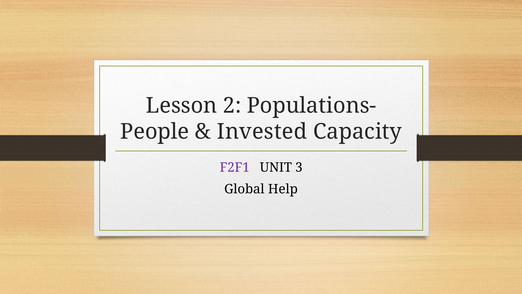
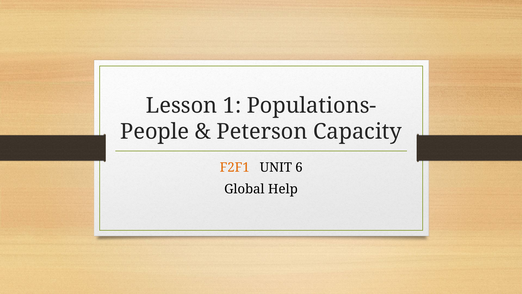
2: 2 -> 1 (232, 105)
Invested: Invested -> Peterson (262, 132)
F2F1 colour: purple -> orange (235, 167)
3: 3 -> 6 (299, 167)
